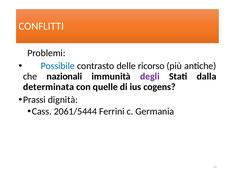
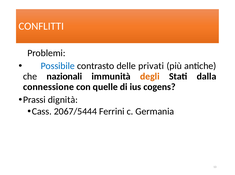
ricorso: ricorso -> privati (151, 66)
degli colour: purple -> orange (150, 77)
determinata: determinata -> connessione (49, 87)
2061/5444: 2061/5444 -> 2067/5444 (75, 112)
